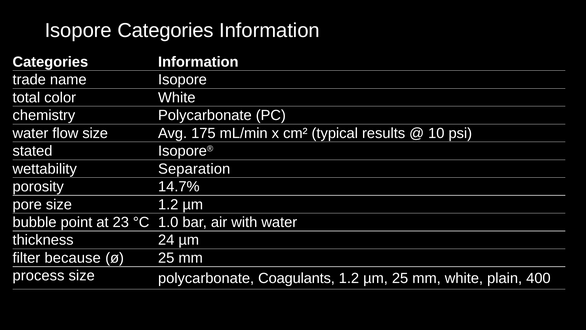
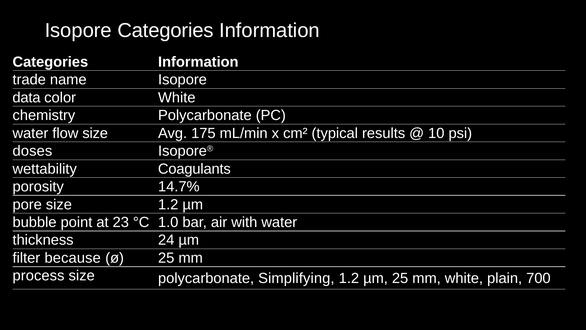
total: total -> data (26, 97)
stated: stated -> doses (32, 151)
Separation: Separation -> Coagulants (194, 169)
Coagulants: Coagulants -> Simplifying (296, 278)
400: 400 -> 700 (538, 278)
